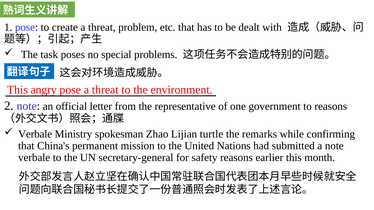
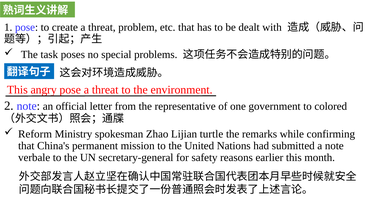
to reasons: reasons -> colored (331, 107)
Verbale: Verbale -> Reform (35, 134)
